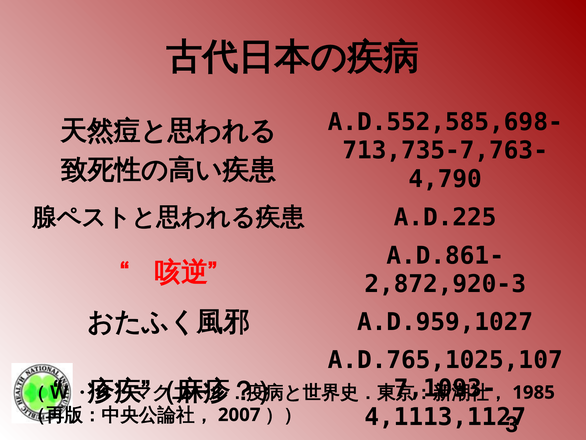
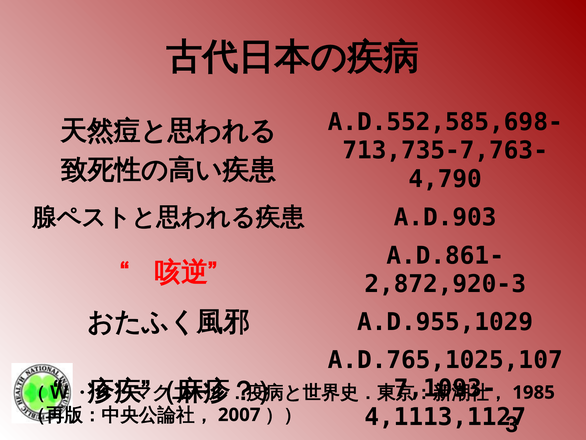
A.D.225: A.D.225 -> A.D.903 (445, 217)
A.D.959,1027: A.D.959,1027 -> A.D.955,1029 (445, 322)
